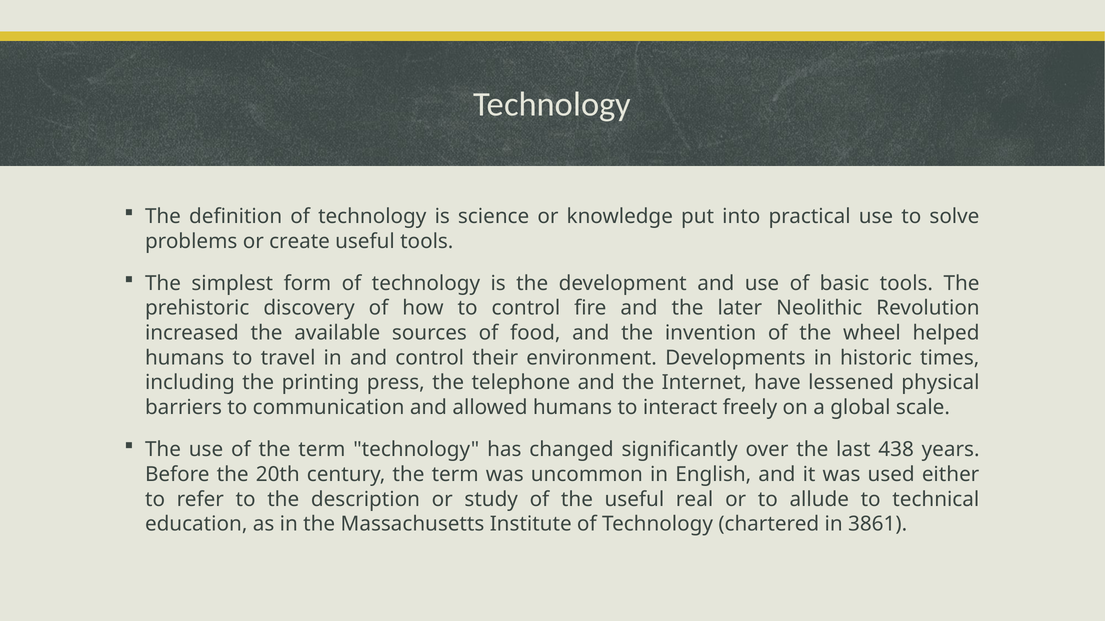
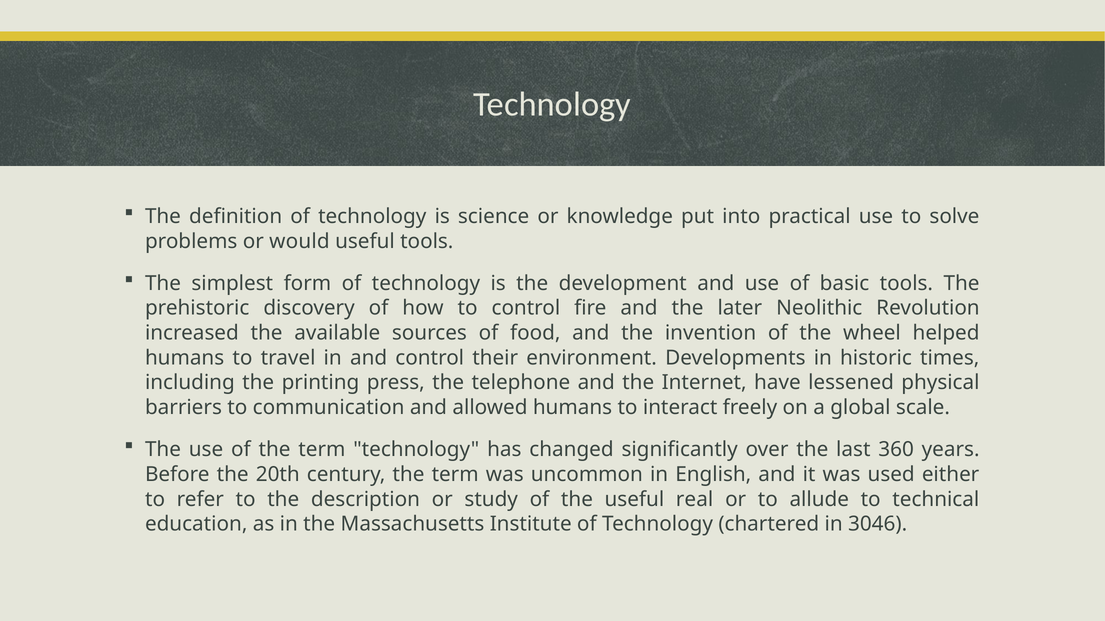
create: create -> would (299, 241)
438: 438 -> 360 (896, 450)
3861: 3861 -> 3046 (878, 525)
